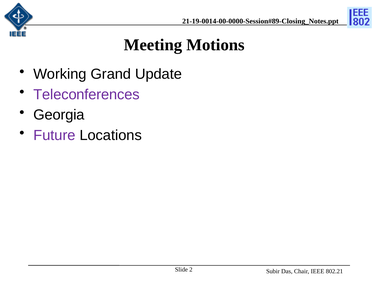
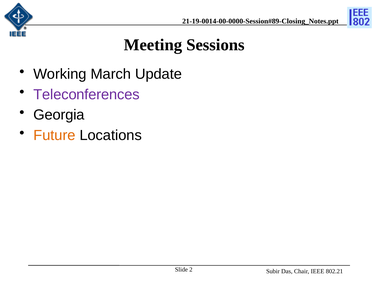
Motions: Motions -> Sessions (215, 45)
Grand: Grand -> March (111, 74)
Future colour: purple -> orange (54, 135)
